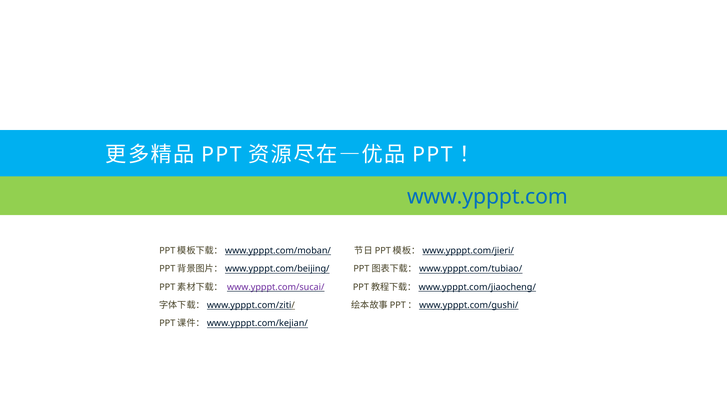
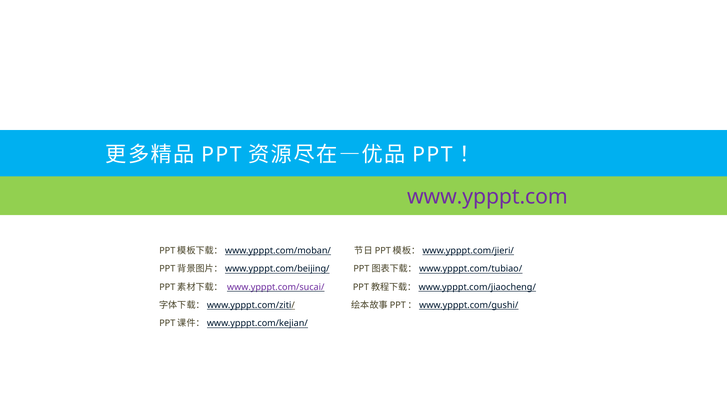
www.ypppt.com colour: blue -> purple (487, 197)
